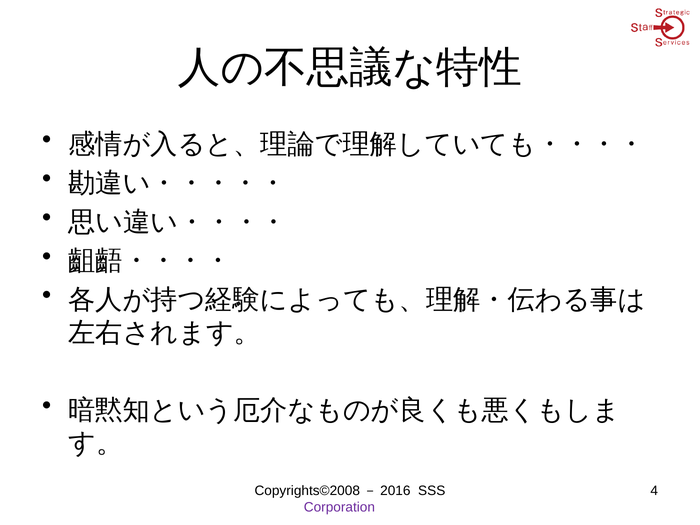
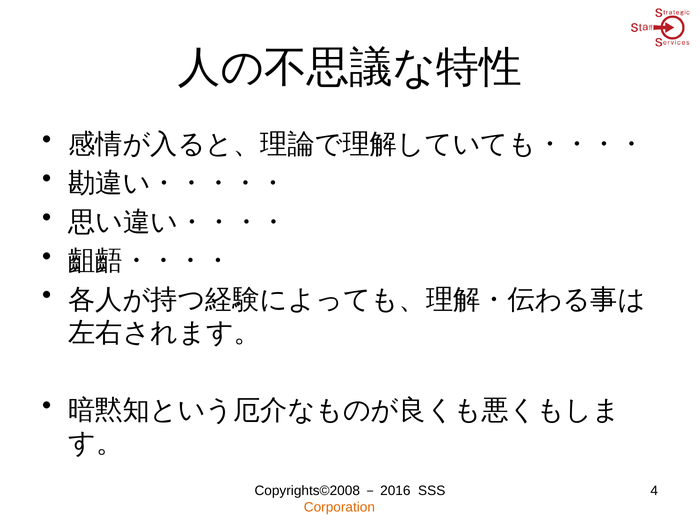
Corporation colour: purple -> orange (339, 507)
